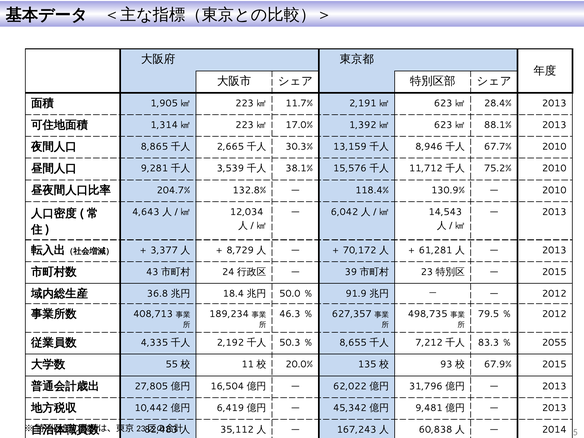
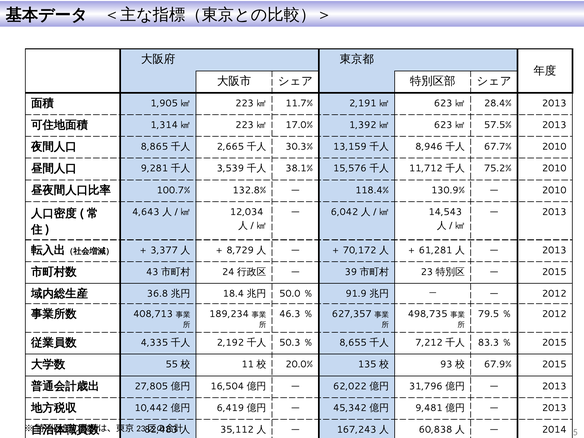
88.1%: 88.1% -> 57.5% (498, 125)
204.7%: 204.7% -> 100.7% (173, 190)
2055: 2055 -> 2015 (554, 343)
